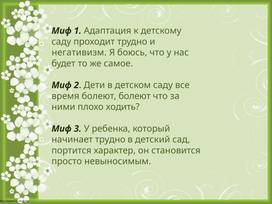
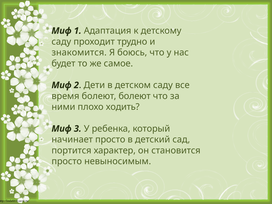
негативизм: негативизм -> знакомится (79, 53)
начинает трудно: трудно -> просто (110, 140)
